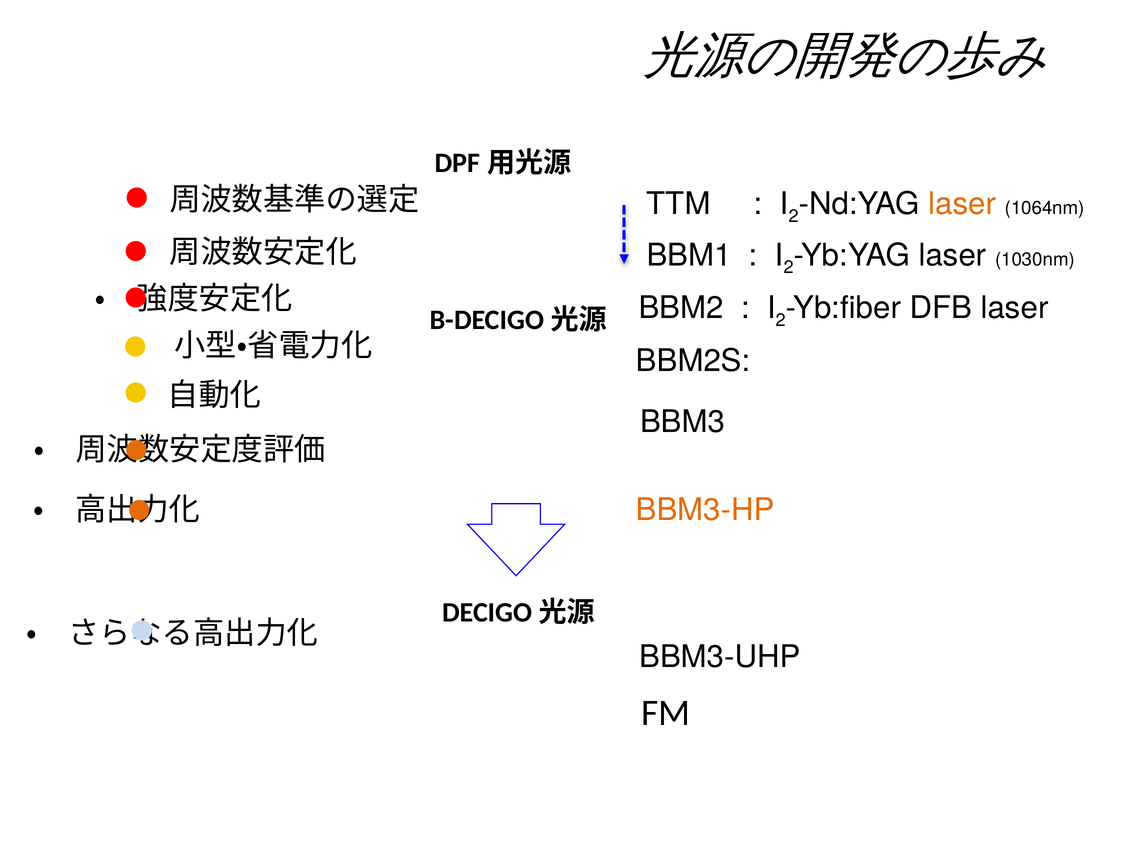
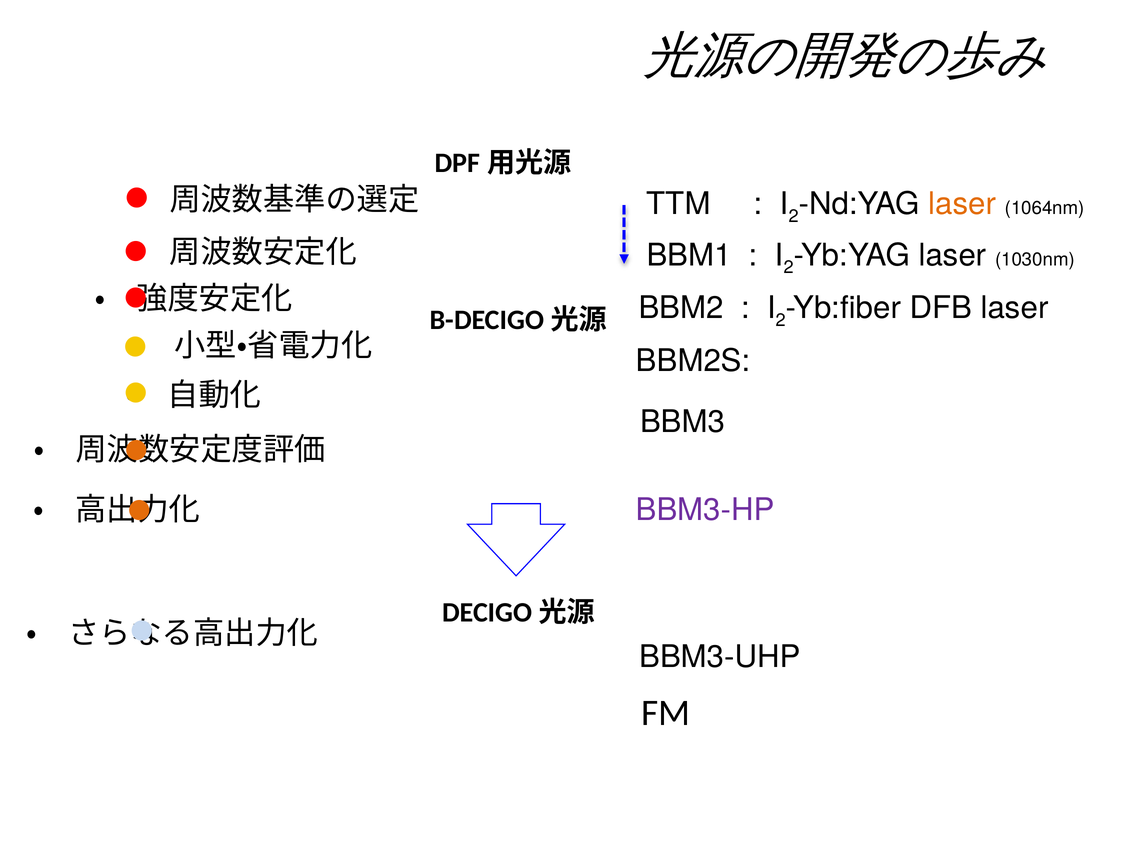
BBM3-HP colour: orange -> purple (705, 510)
